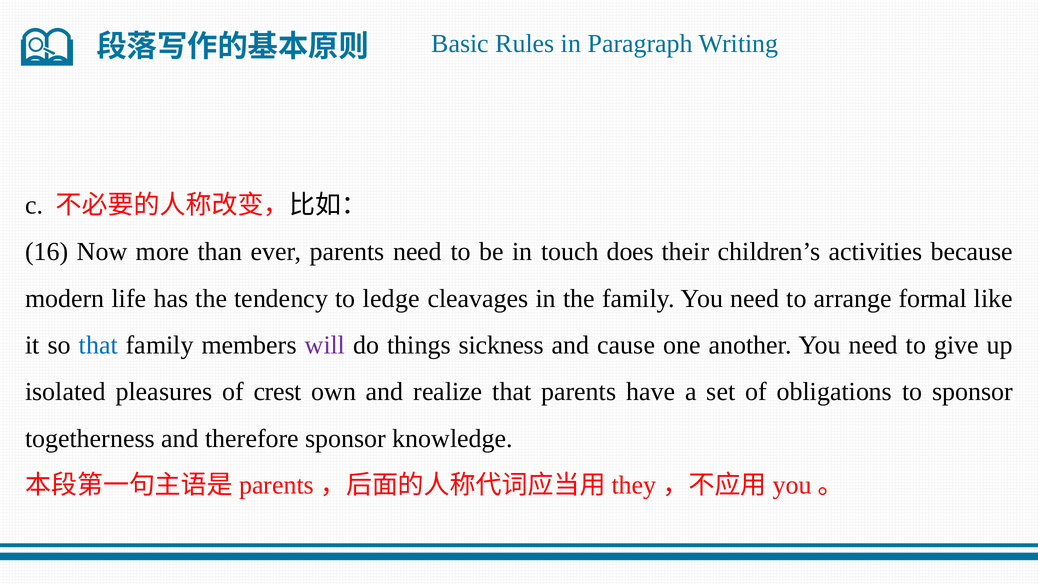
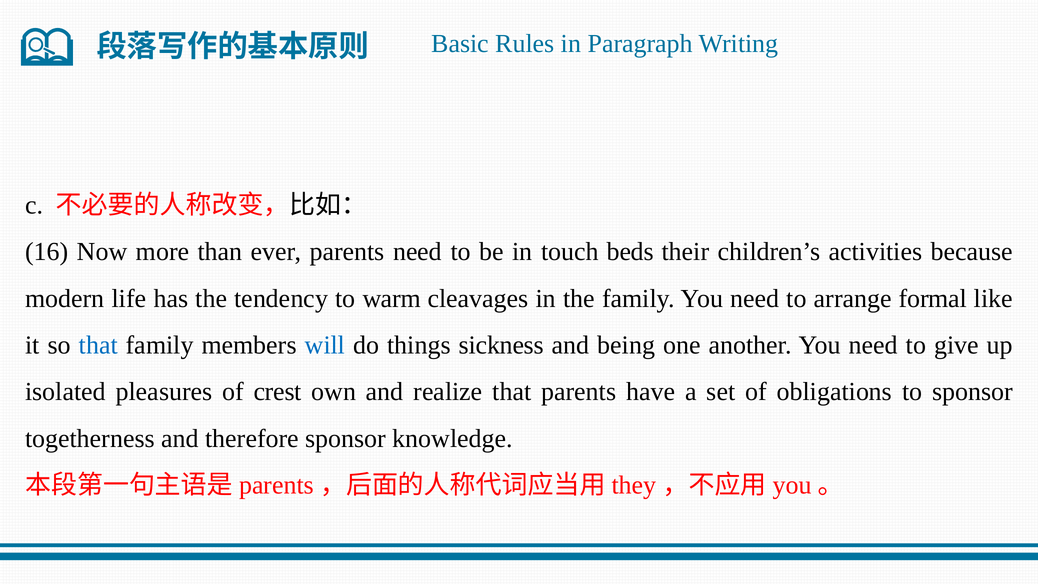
does: does -> beds (630, 252)
ledge: ledge -> warm (392, 298)
will colour: purple -> blue (325, 345)
cause: cause -> being (626, 345)
